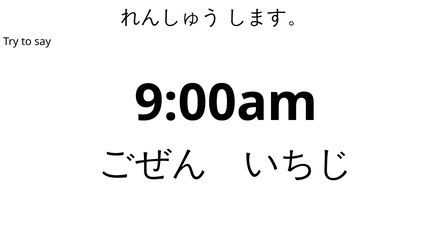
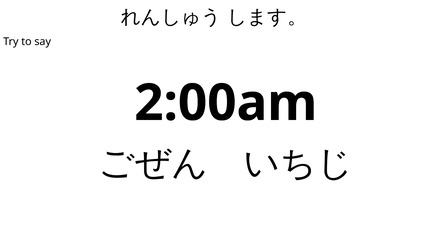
9:00am: 9:00am -> 2:00am (226, 103)
